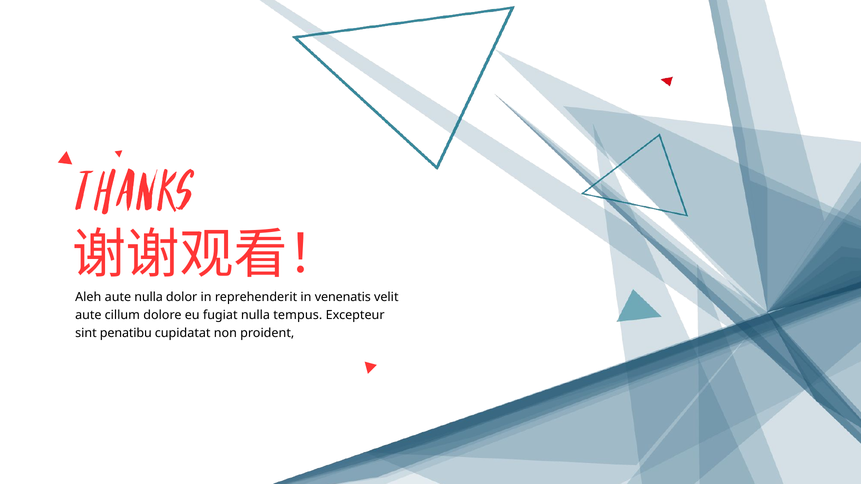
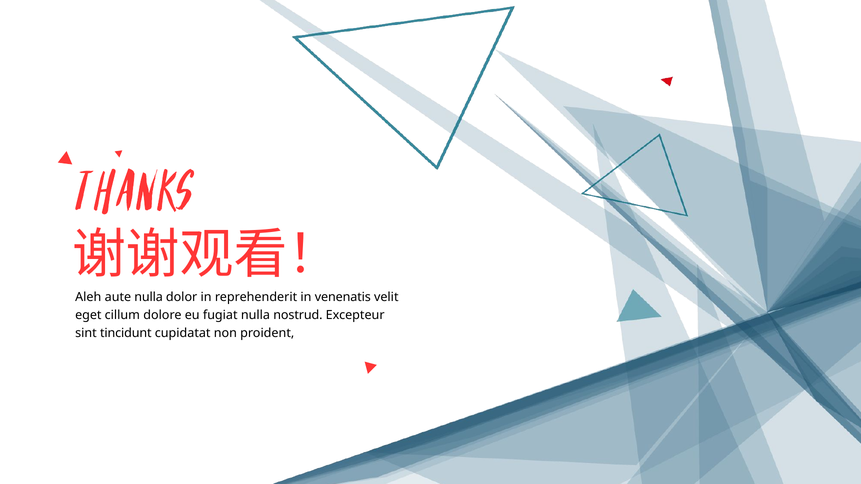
aute: aute -> eget (88, 315)
tempus: tempus -> nostrud (298, 315)
penatibu: penatibu -> tincidunt (126, 333)
